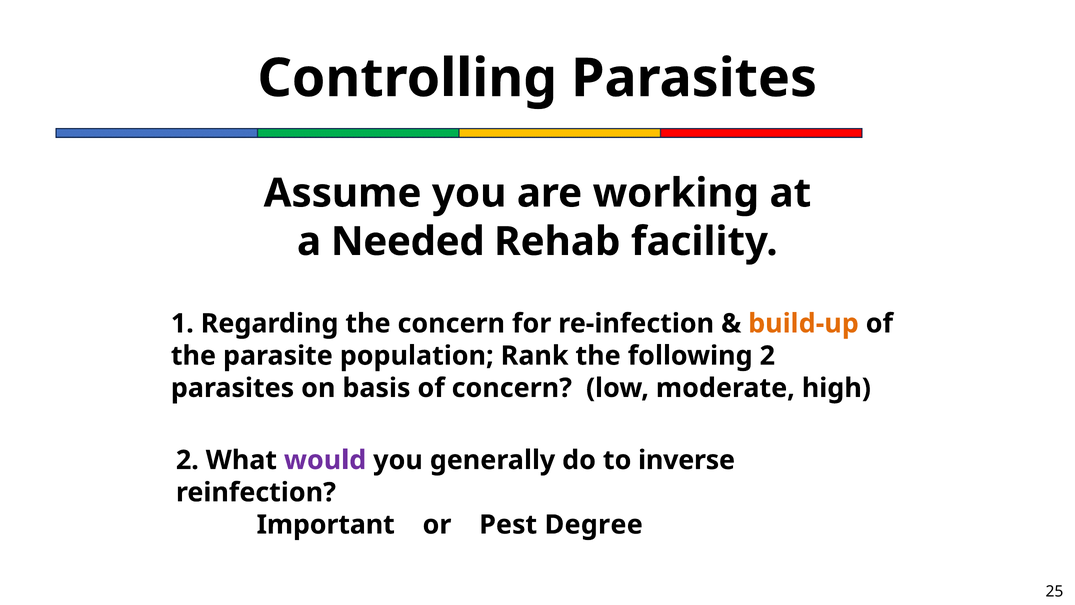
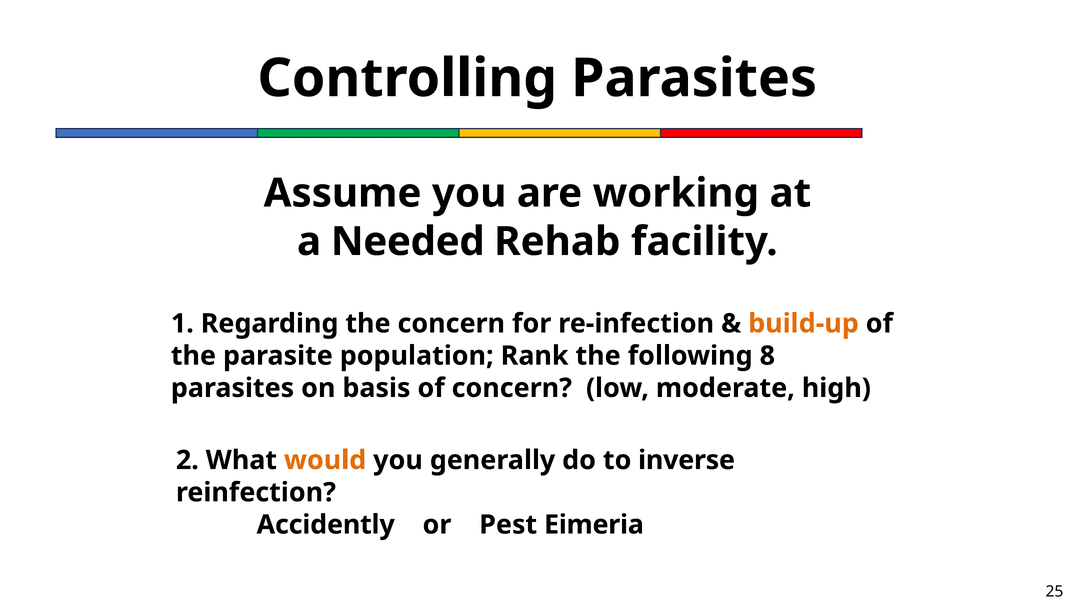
following 2: 2 -> 8 (767, 356)
would colour: purple -> orange (325, 460)
Important: Important -> Accidently (326, 524)
Degree: Degree -> Eimeria (594, 524)
